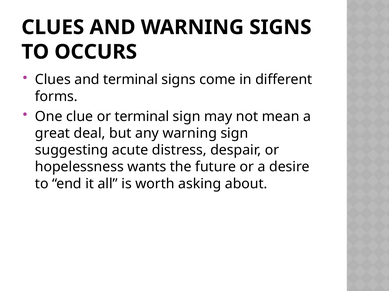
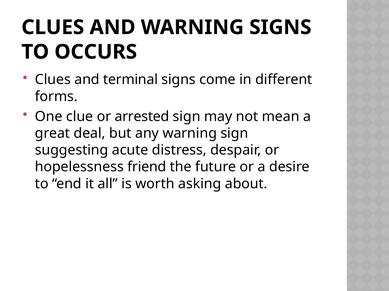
or terminal: terminal -> arrested (142, 117)
wants: wants -> friend (147, 167)
